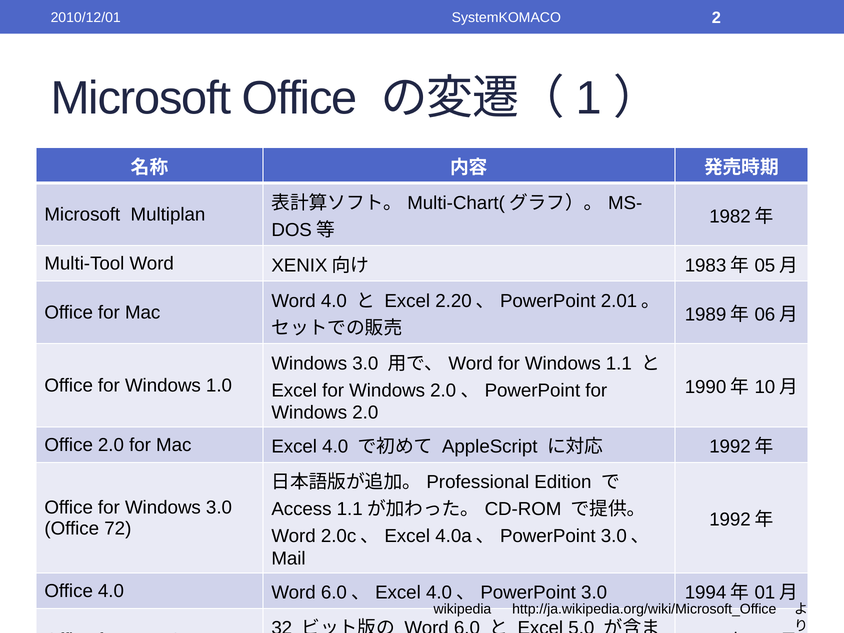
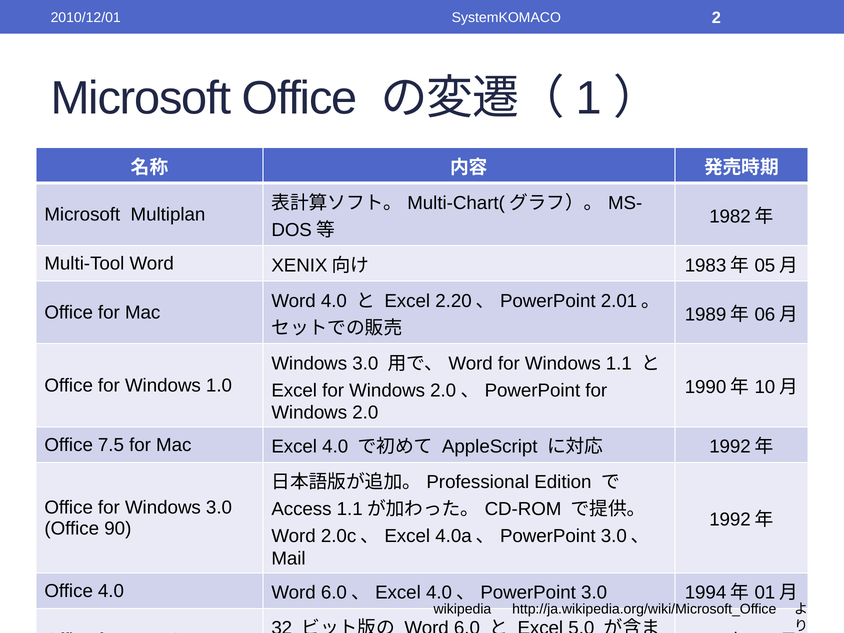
Office 2.0: 2.0 -> 7.5 (111, 445)
72: 72 -> 90 (118, 528)
